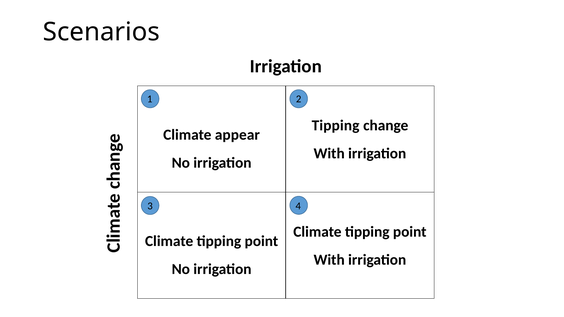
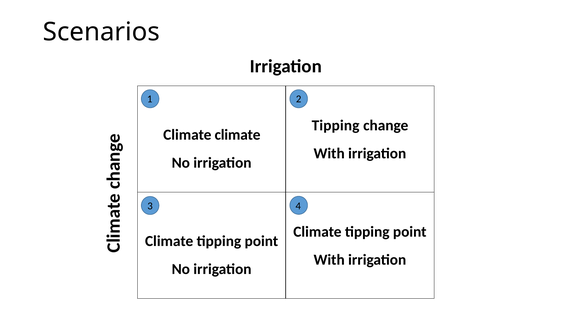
Climate appear: appear -> climate (238, 135)
